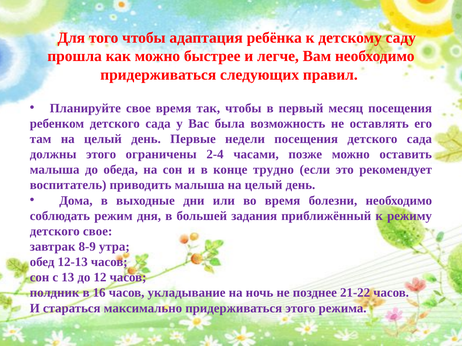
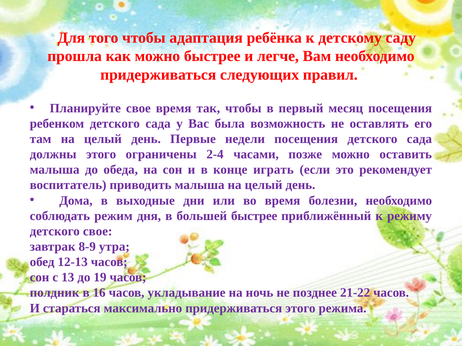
трудно: трудно -> играть (273, 170)
большей задания: задания -> быстрее (254, 216)
12: 12 -> 19 (100, 278)
